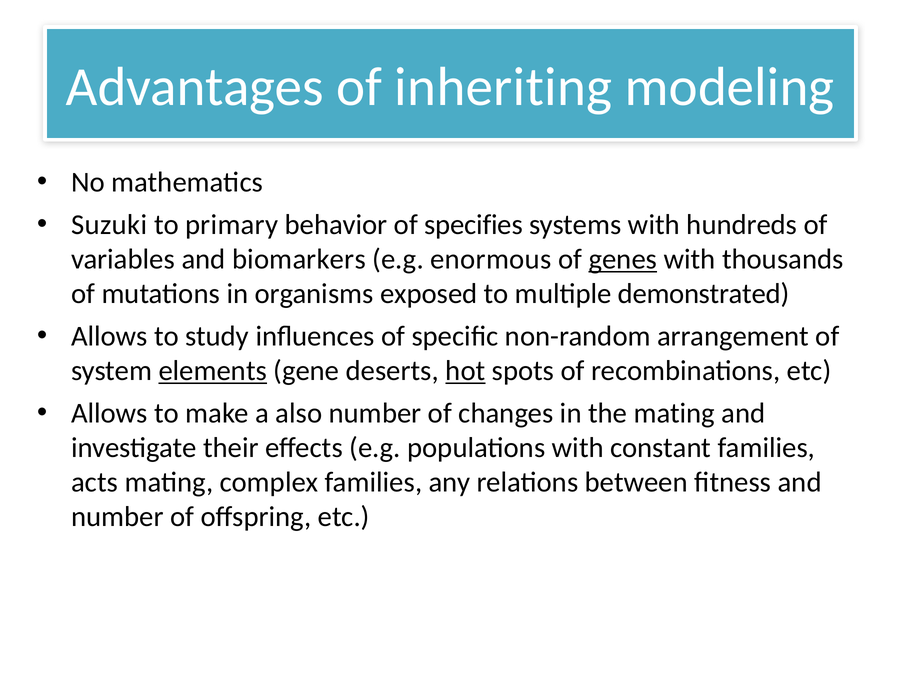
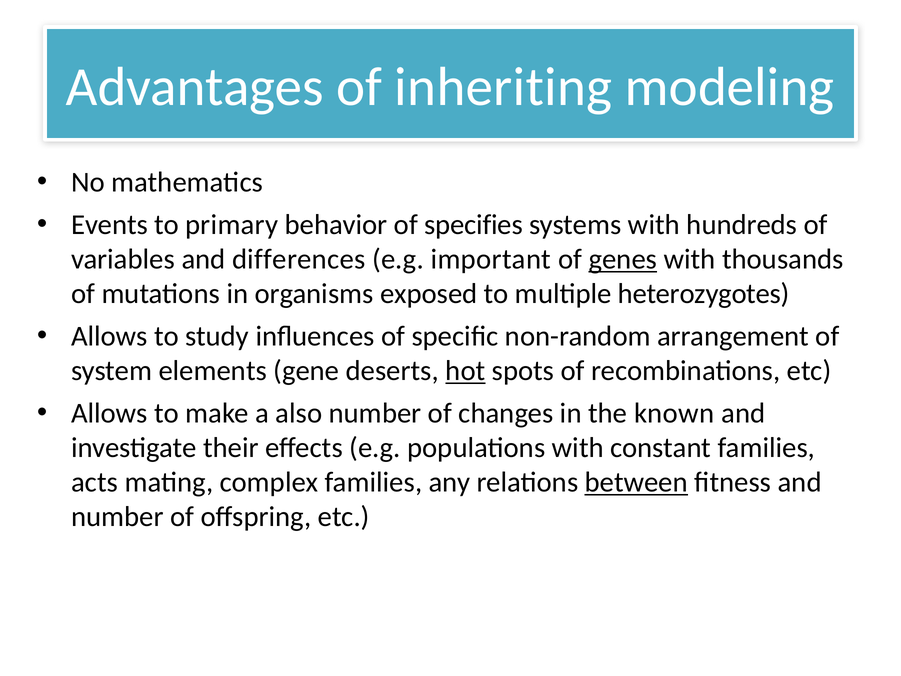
Suzuki: Suzuki -> Events (109, 225)
biomarkers: biomarkers -> differences (299, 259)
enormous: enormous -> important (491, 259)
demonstrated: demonstrated -> heterozygotes (704, 294)
elements underline: present -> none (213, 371)
the mating: mating -> known (674, 413)
between underline: none -> present (636, 482)
